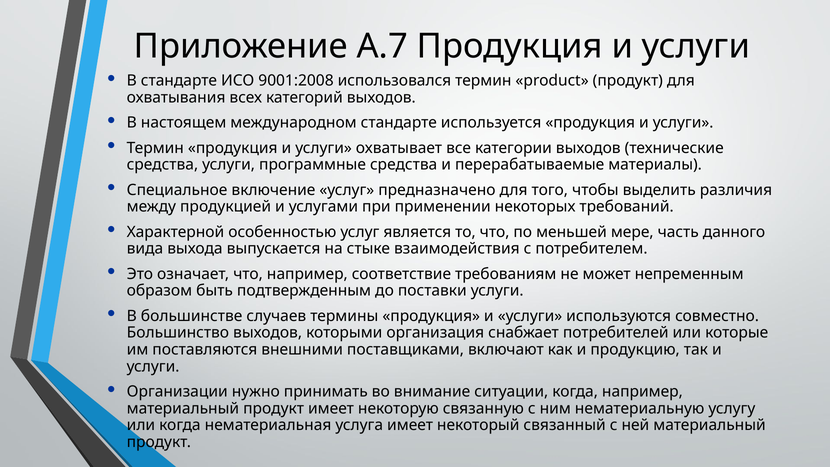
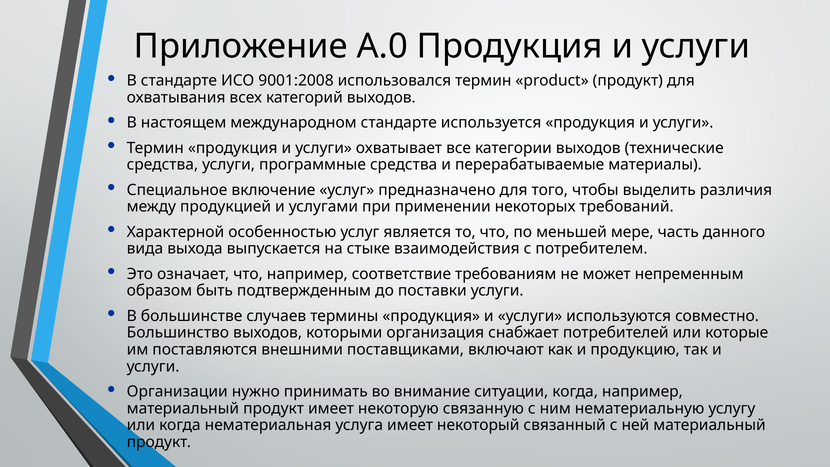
А.7: А.7 -> А.0 (382, 46)
